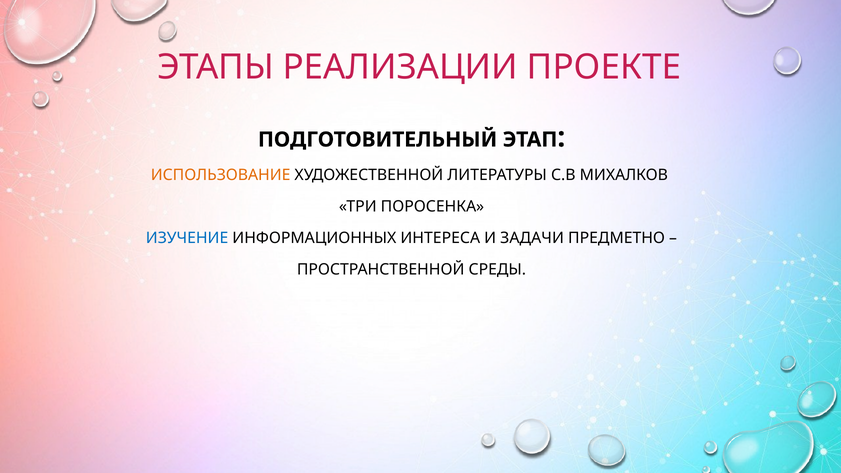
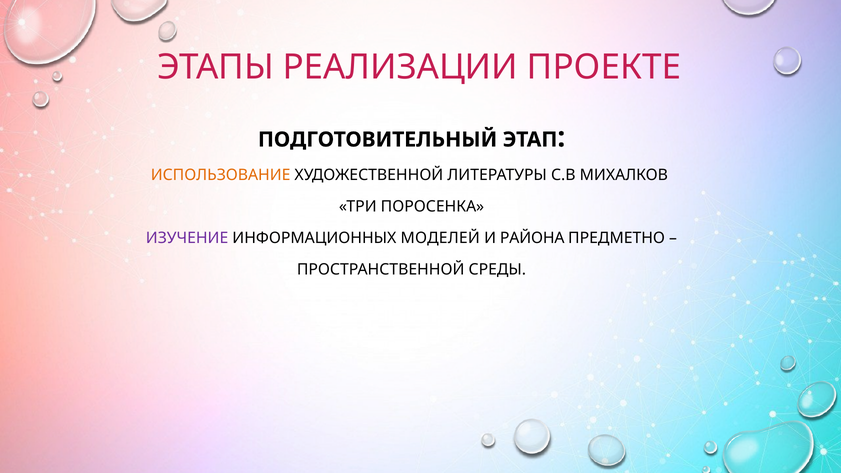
ИЗУЧЕНИЕ colour: blue -> purple (187, 238)
ИНТЕРЕСА: ИНТЕРЕСА -> МОДЕЛЕЙ (440, 238)
ЗАДАЧИ: ЗАДАЧИ -> РАЙОНА (532, 238)
